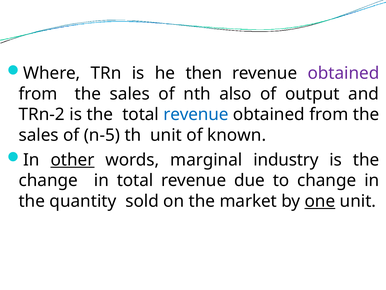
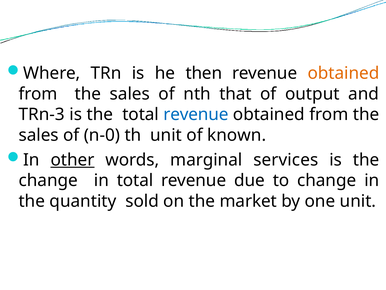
obtained colour: purple -> orange (343, 73)
also: also -> that (235, 94)
TRn-2: TRn-2 -> TRn-3 (42, 114)
n-5: n-5 -> n-0 (102, 135)
industry: industry -> services (286, 160)
one underline: present -> none (320, 201)
